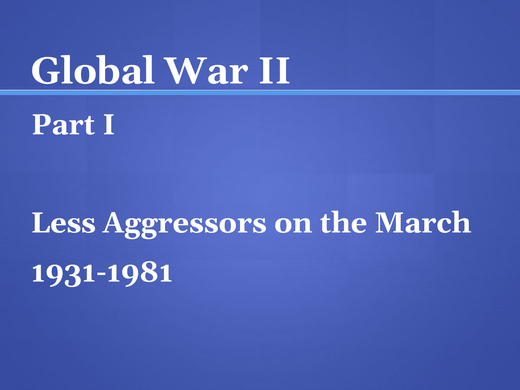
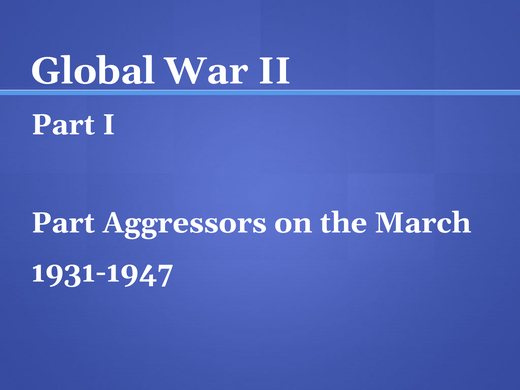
Less: Less -> Part (63, 223)
1931-1981: 1931-1981 -> 1931-1947 (102, 272)
